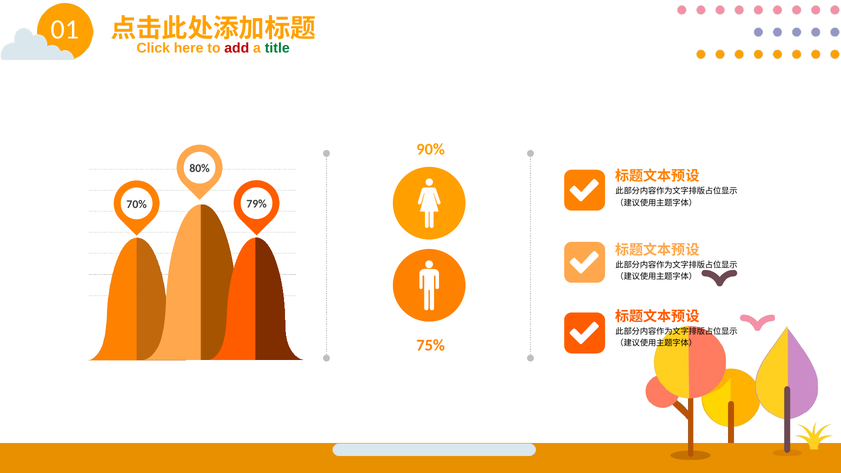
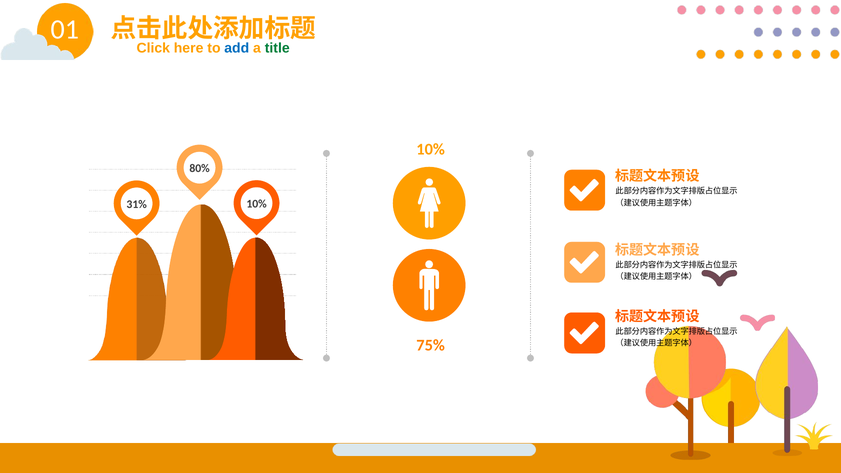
add colour: red -> blue (237, 48)
90%: 90% -> 10% (431, 150)
79%: 79% -> 10% (257, 204)
70%: 70% -> 31% (137, 204)
